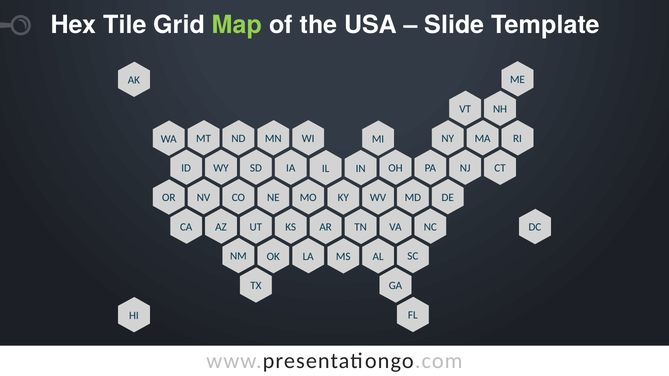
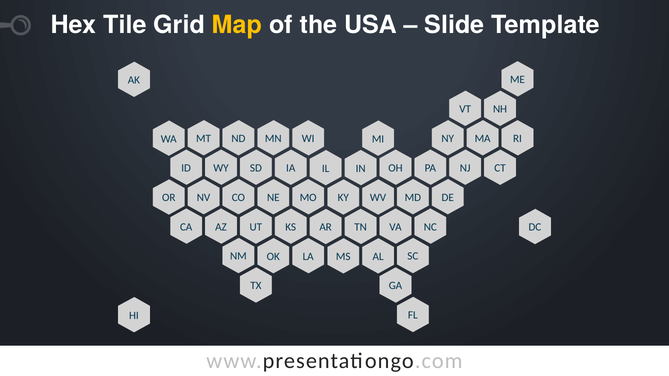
Map colour: light green -> yellow (237, 25)
